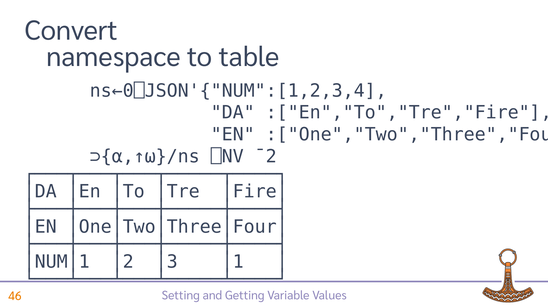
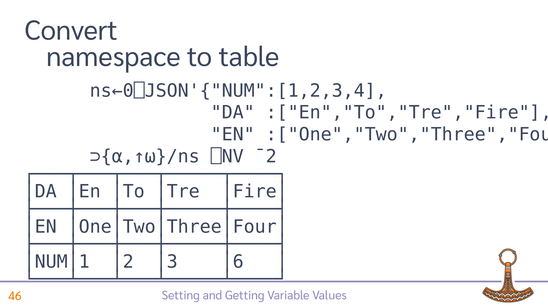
│1: │1 -> │6 (233, 262)
